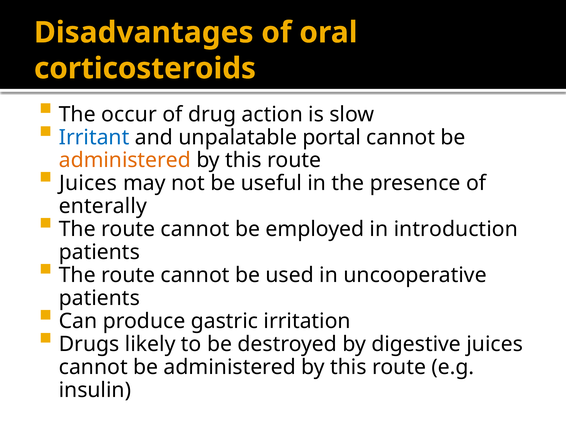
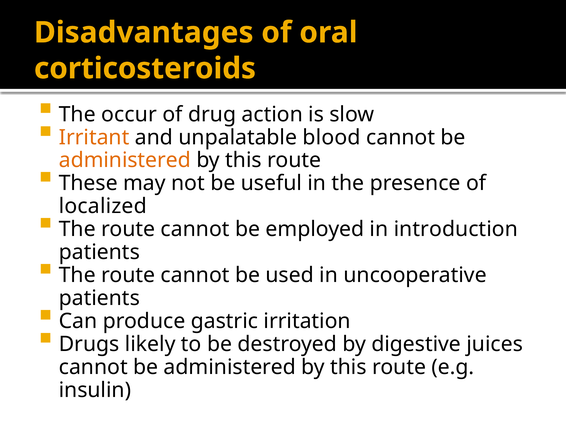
Irritant colour: blue -> orange (94, 137)
portal: portal -> blood (332, 137)
Juices: Juices -> These (88, 183)
enterally: enterally -> localized (103, 206)
